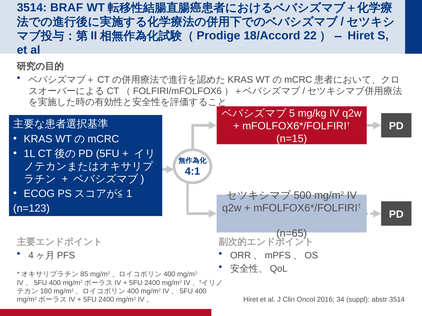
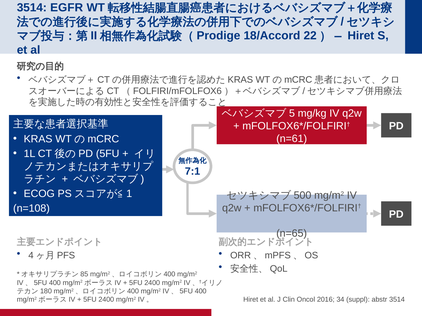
BRAF: BRAF -> EGFR (67, 8)
n=15: n=15 -> n=61 (292, 139)
4:1: 4:1 -> 7:1 (193, 171)
n=123: n=123 -> n=108 (31, 209)
